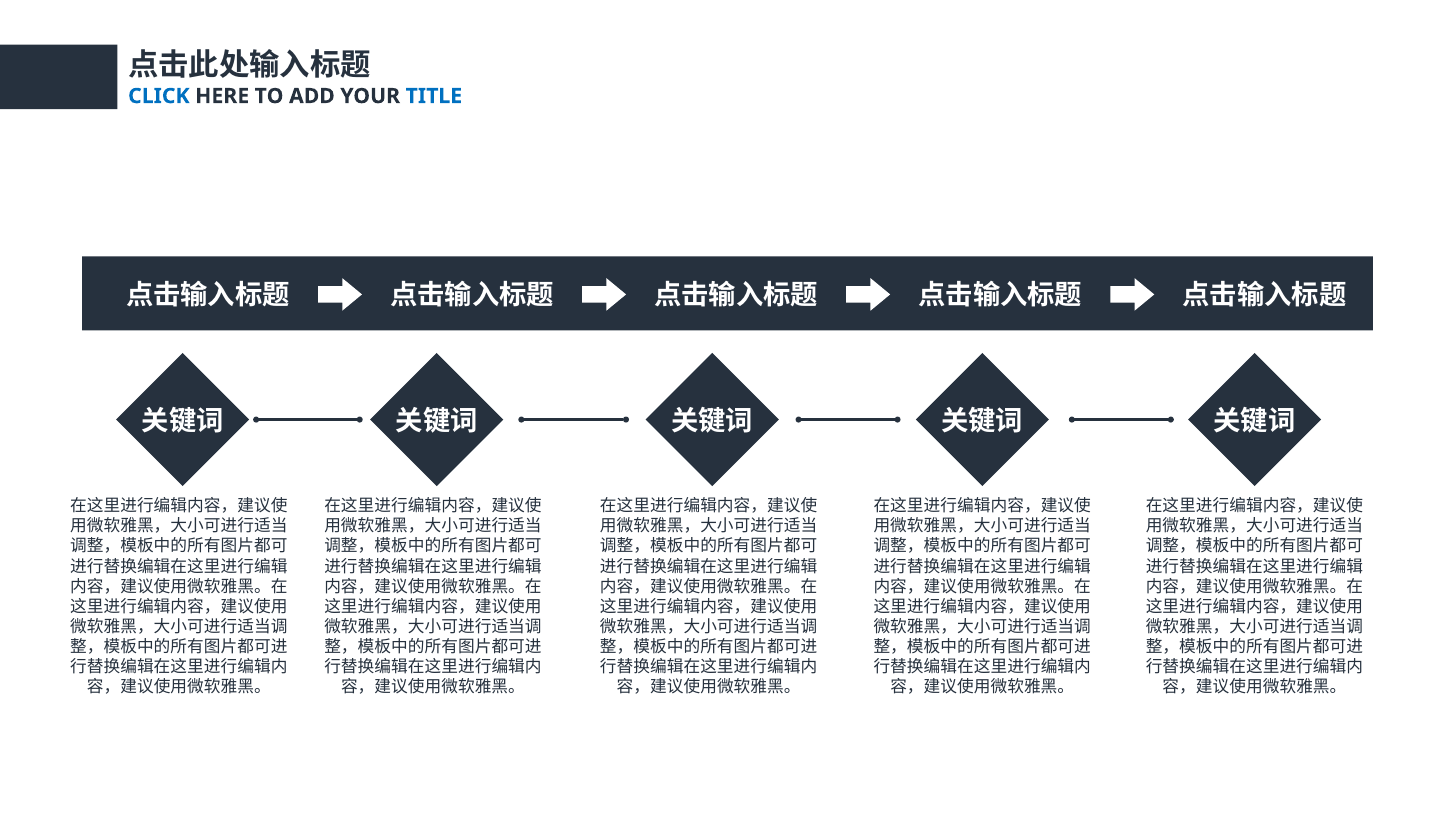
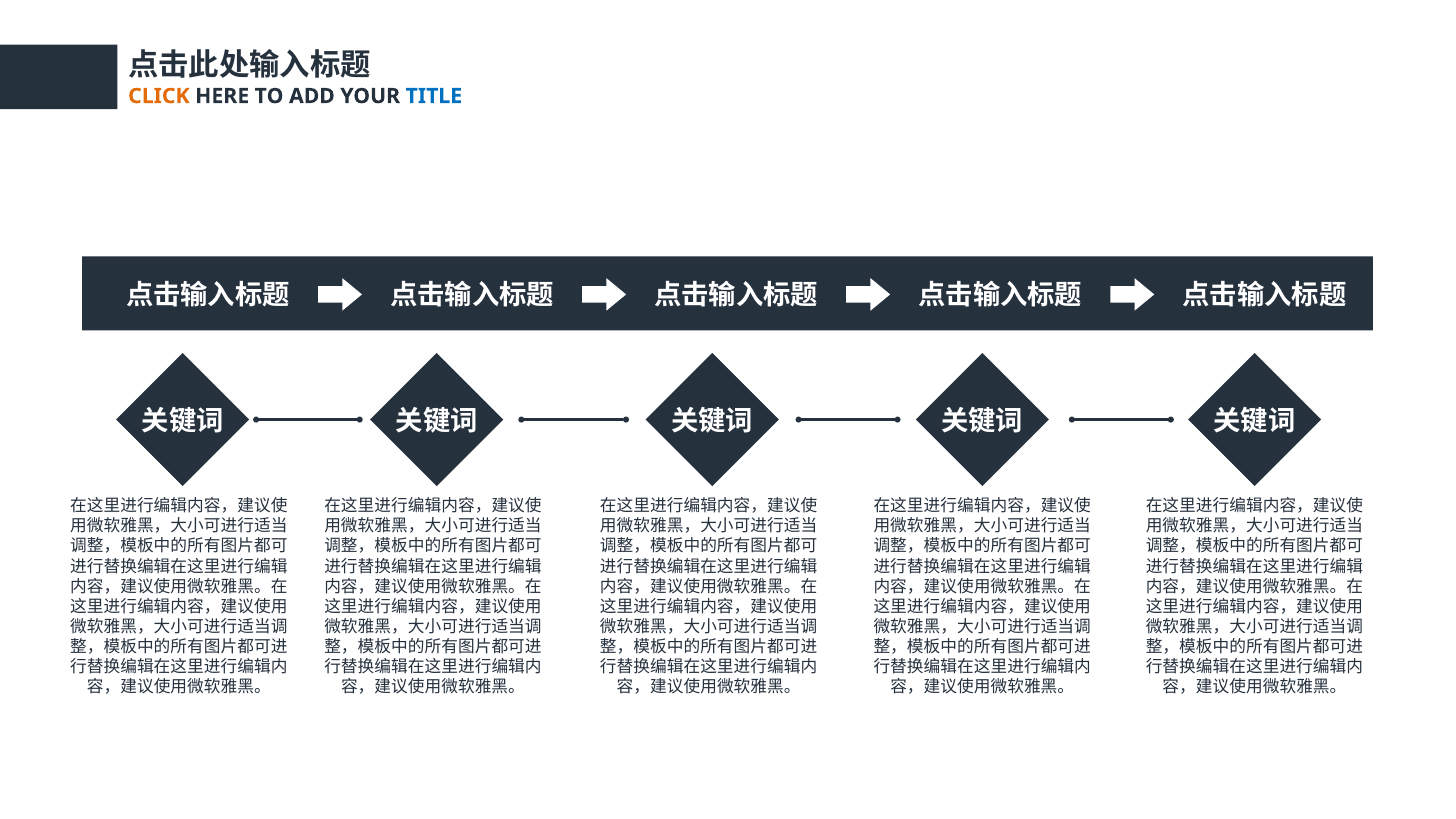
CLICK colour: blue -> orange (159, 96)
